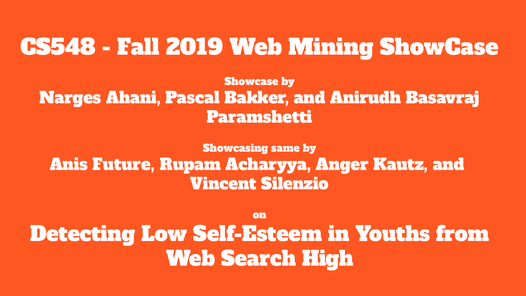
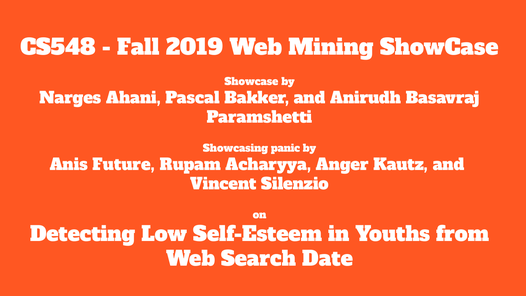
same: same -> panic (285, 149)
High: High -> Date (328, 259)
